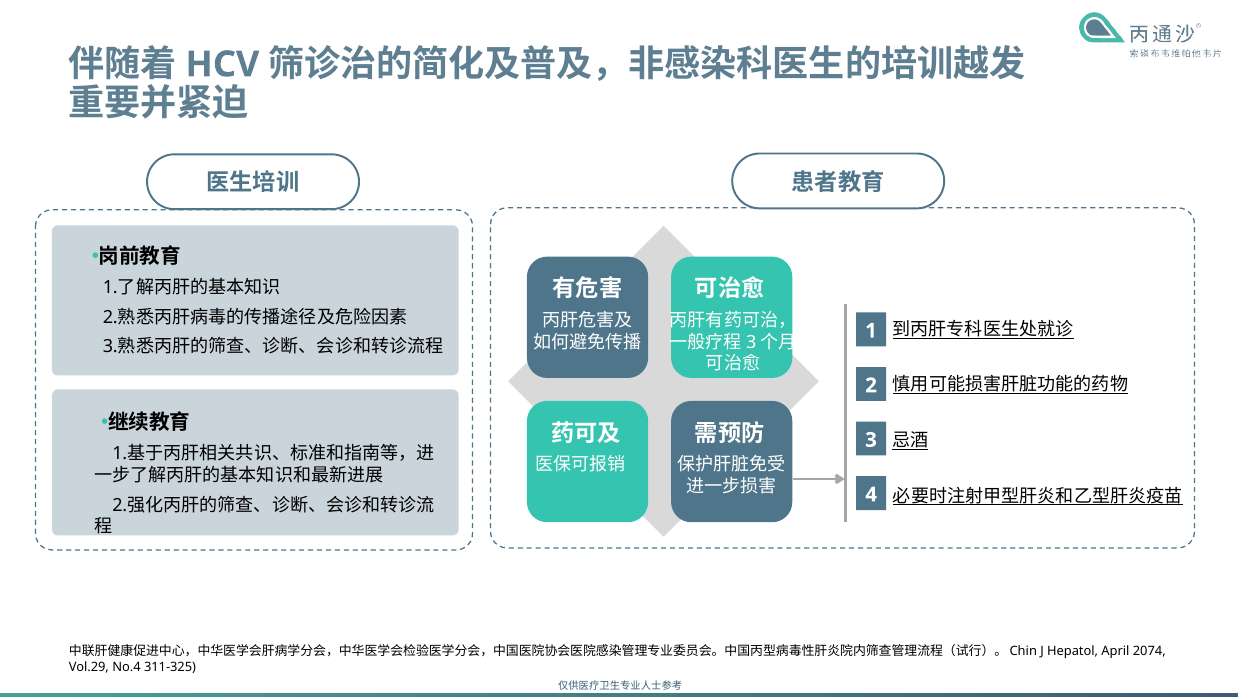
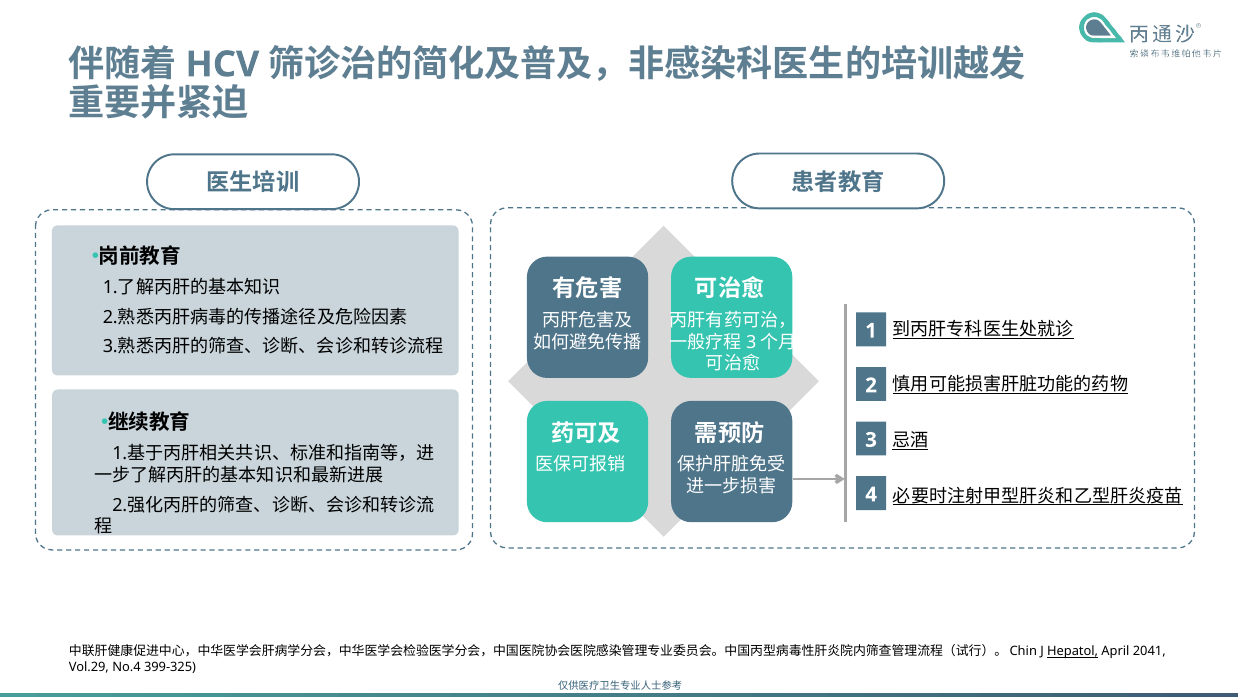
Hepatol underline: none -> present (1073, 651)
2074: 2074 -> 2041 (1149, 651)
311-325: 311-325 -> 399-325 (170, 666)
